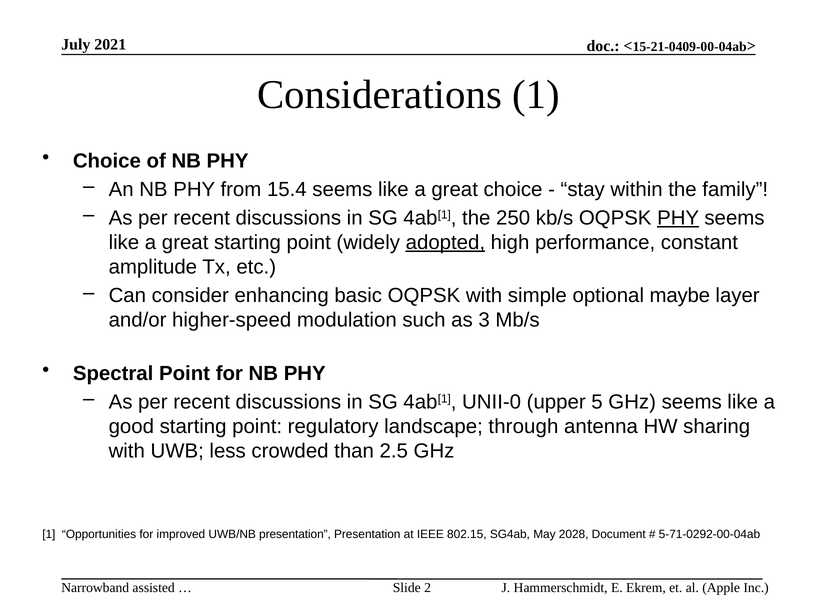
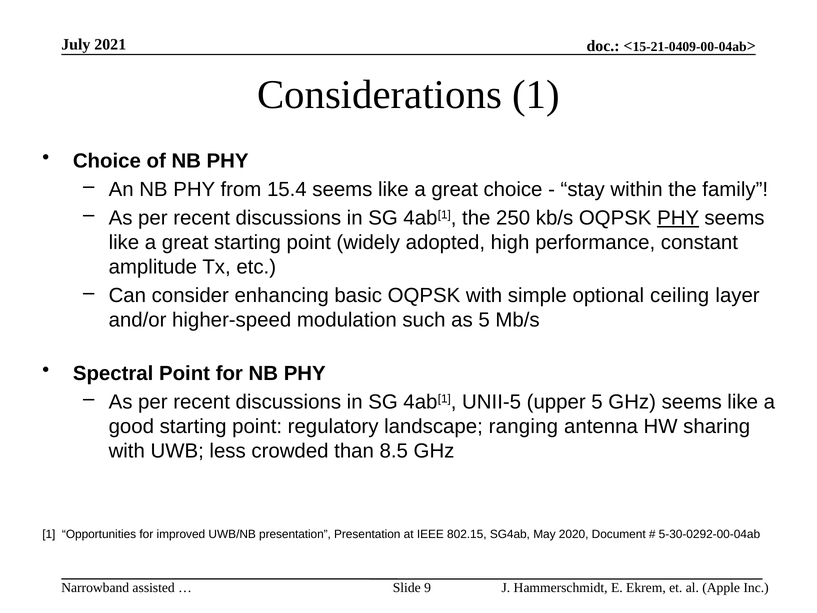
adopted underline: present -> none (445, 242)
maybe: maybe -> ceiling (680, 296)
as 3: 3 -> 5 (484, 320)
UNII-0: UNII-0 -> UNII-5 (492, 402)
through: through -> ranging (523, 426)
2.5: 2.5 -> 8.5 (394, 451)
2028: 2028 -> 2020 (574, 534)
5-71-0292-00-04ab: 5-71-0292-00-04ab -> 5-30-0292-00-04ab (709, 534)
2: 2 -> 9 (428, 588)
